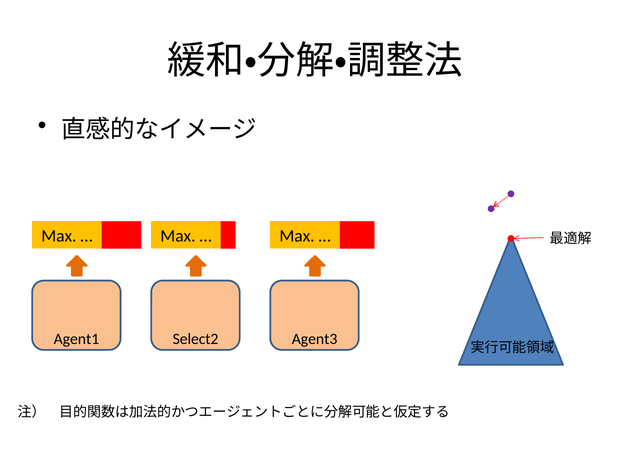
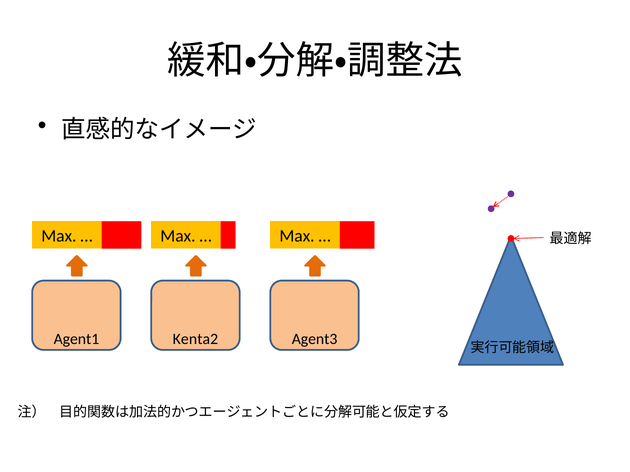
Select2: Select2 -> Kenta2 (195, 339)
